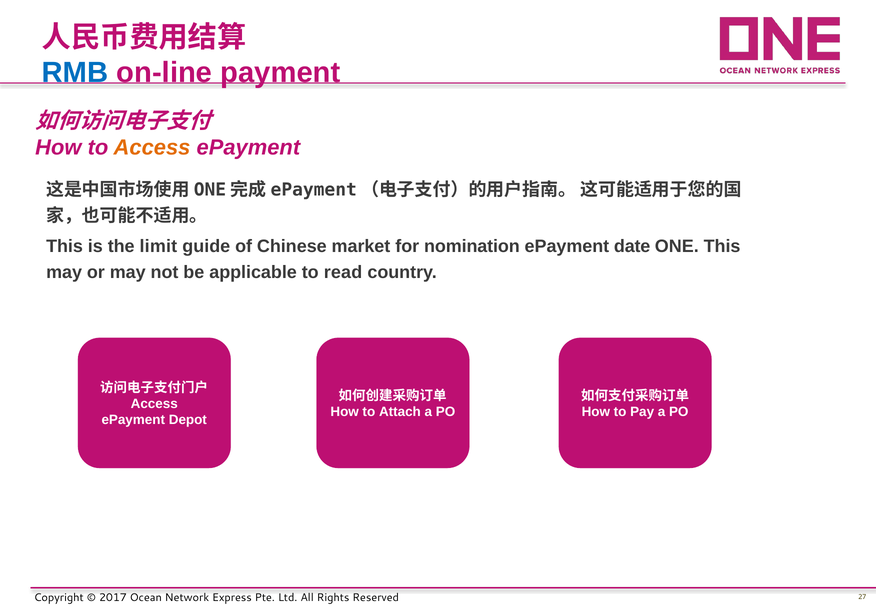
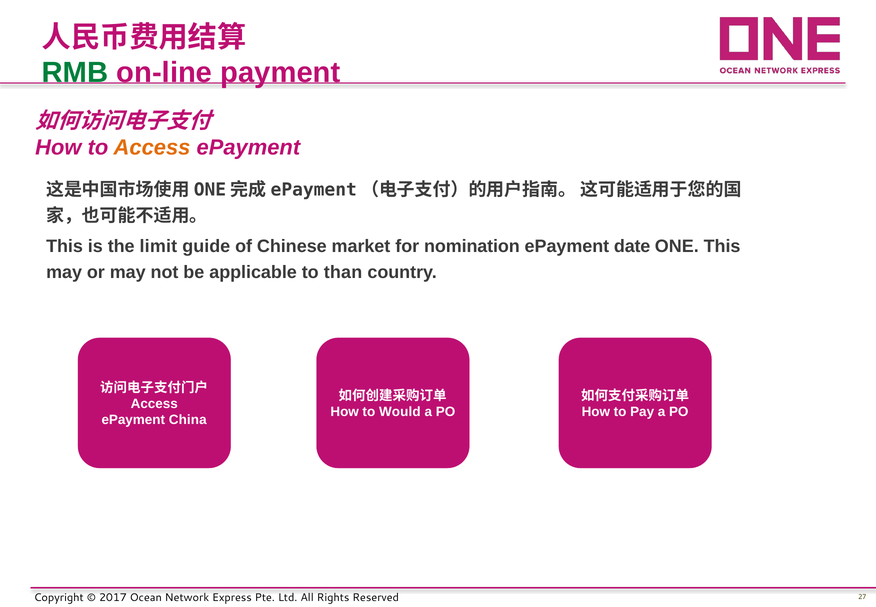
RMB colour: blue -> green (75, 72)
read: read -> than (343, 272)
Attach: Attach -> Would (400, 412)
Depot: Depot -> China (188, 420)
